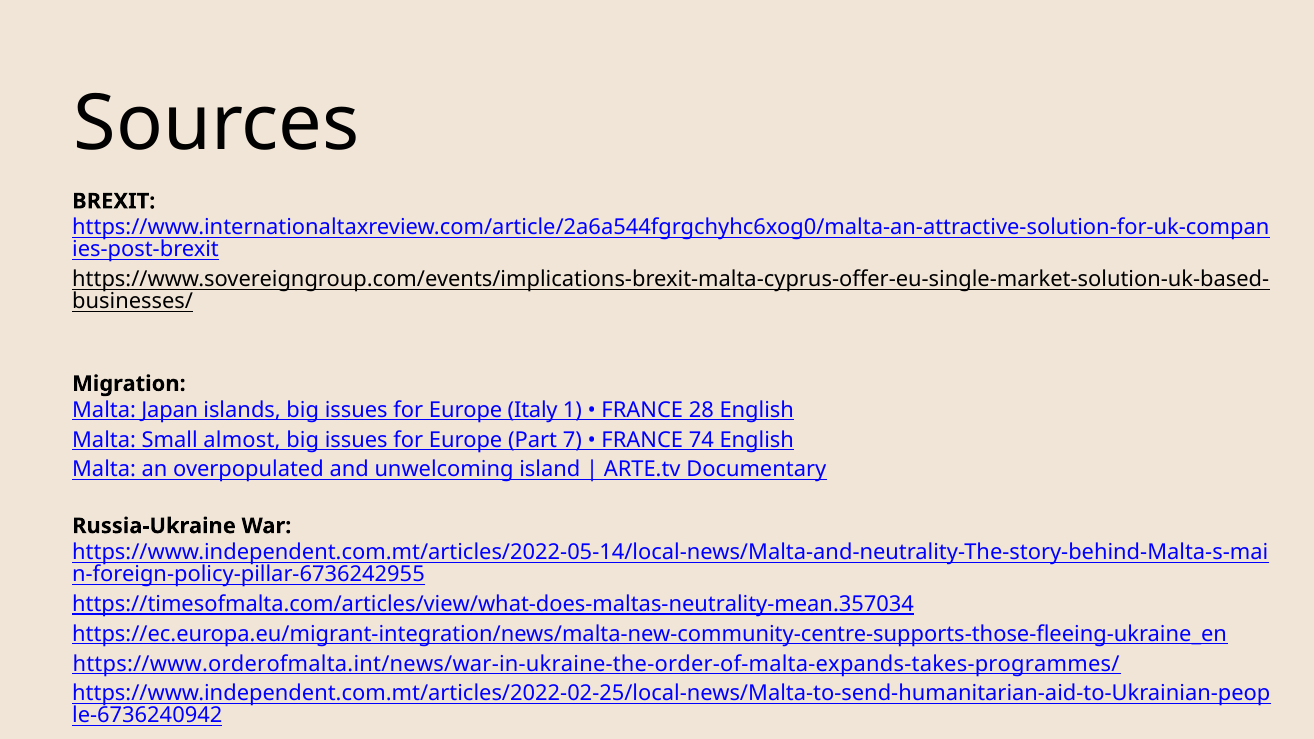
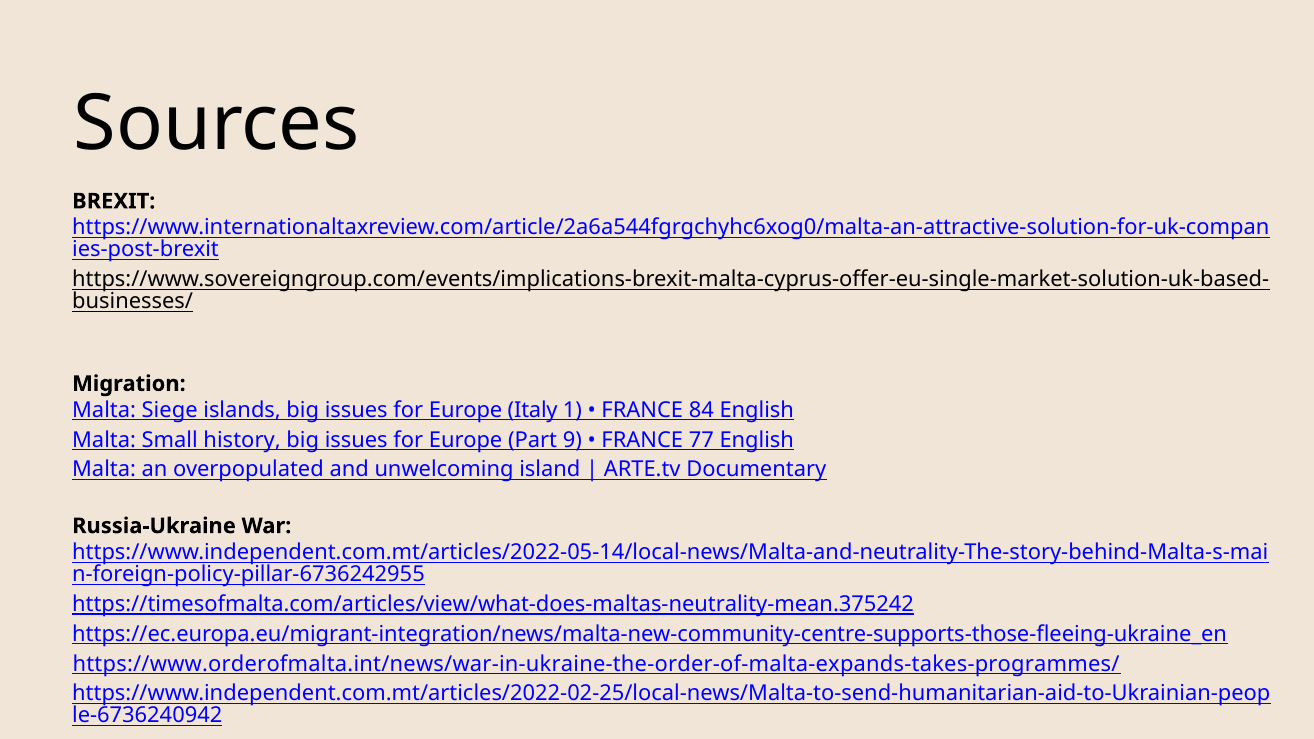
Japan: Japan -> Siege (170, 410)
28: 28 -> 84 (701, 410)
almost: almost -> history (242, 440)
7: 7 -> 9 (572, 440)
74: 74 -> 77 (701, 440)
https://timesofmalta.com/articles/view/what-does-maltas-neutrality-mean.357034: https://timesofmalta.com/articles/view/what-does-maltas-neutrality-mean.357034 -> https://timesofmalta.com/articles/view/what-does-maltas-neutrality-mean.375242 (493, 604)
